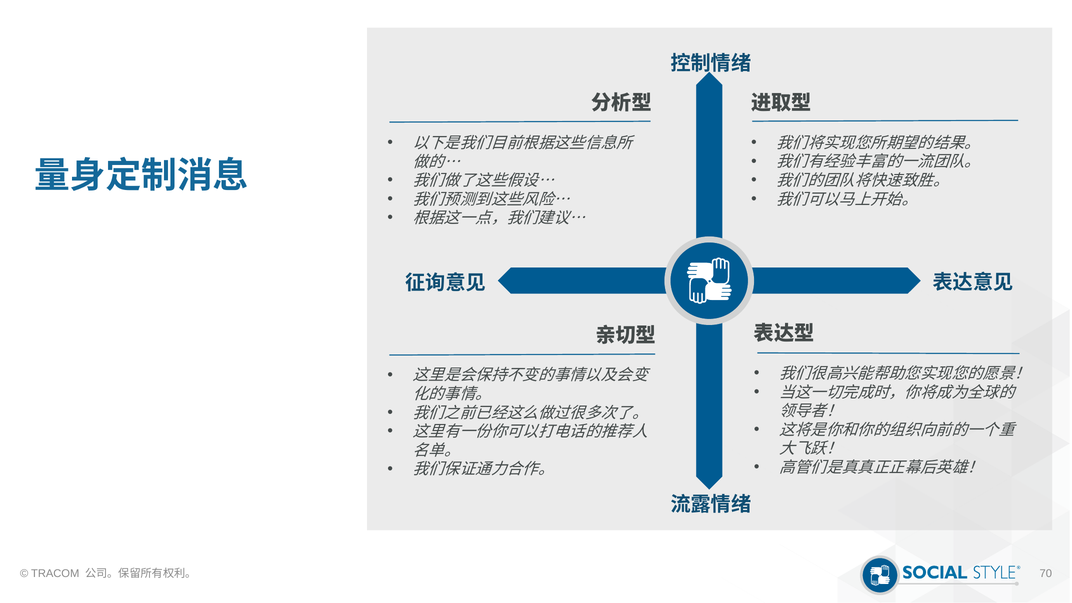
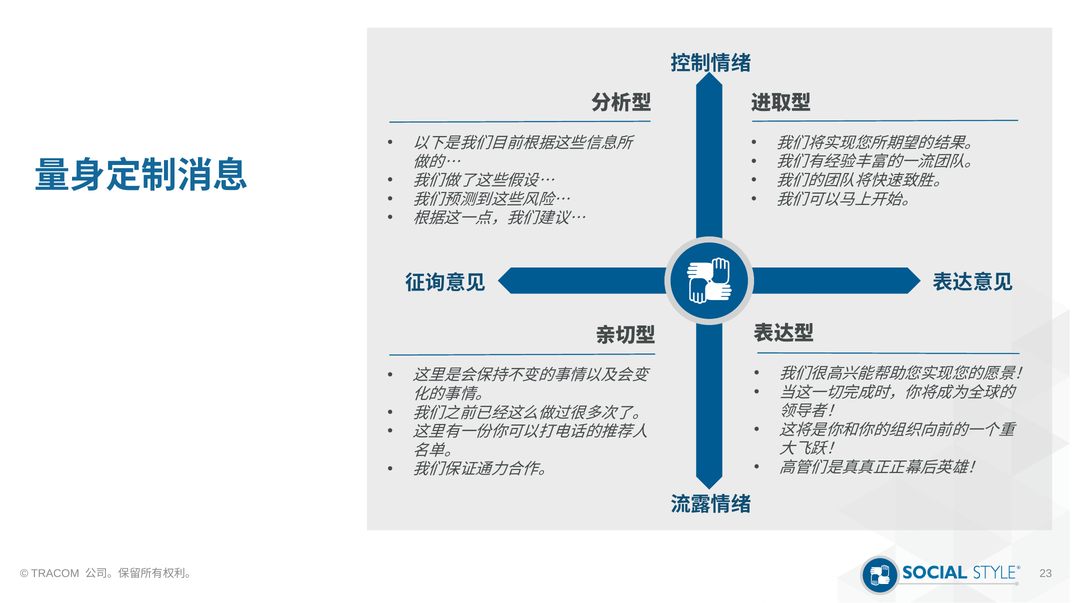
70: 70 -> 23 (1046, 574)
